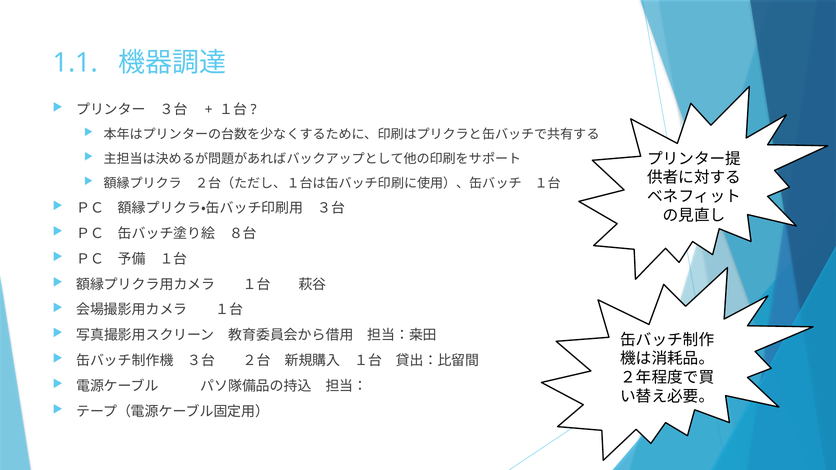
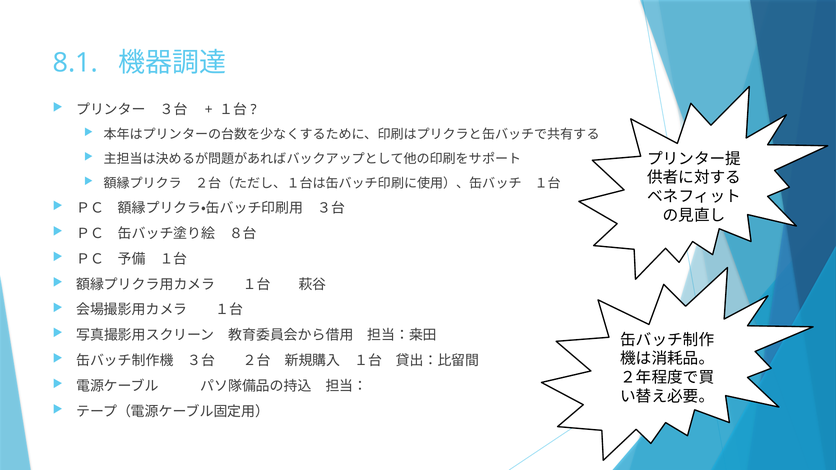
1.1: 1.1 -> 8.1 (75, 63)
